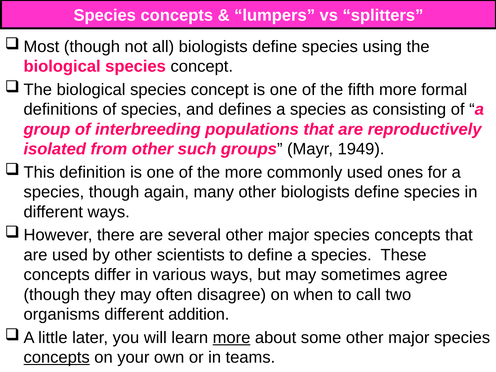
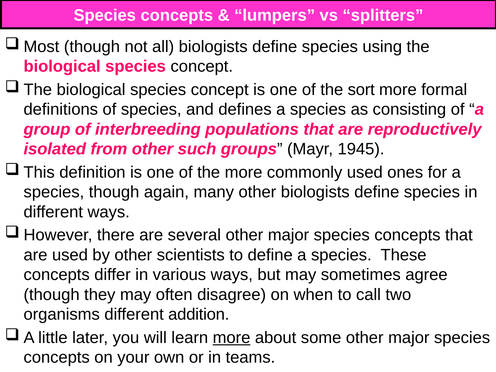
fifth: fifth -> sort (361, 90)
1949: 1949 -> 1945 (361, 149)
concepts underline: present -> none (57, 357)
